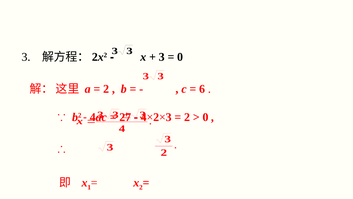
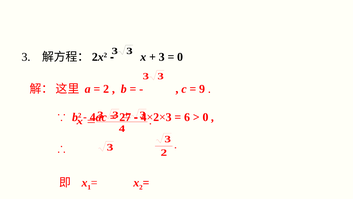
6: 6 -> 9 (202, 89)
2: 2 -> 6 (187, 117)
